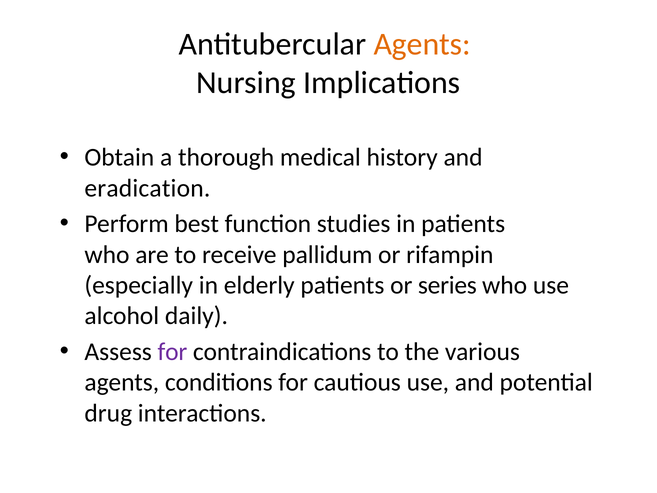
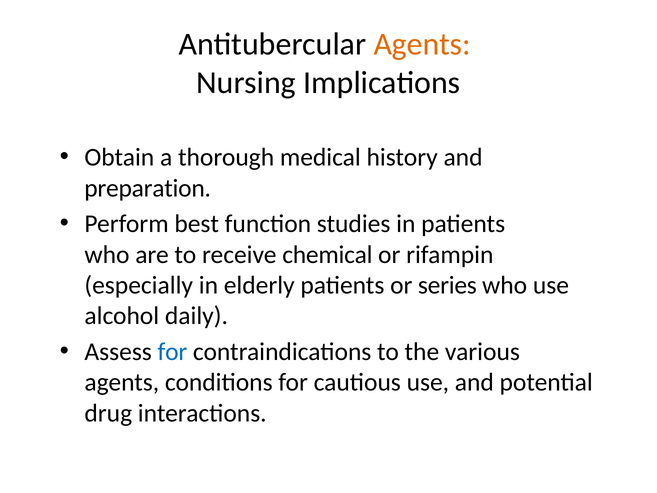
eradication: eradication -> preparation (148, 188)
pallidum: pallidum -> chemical (327, 254)
for colour: purple -> blue (172, 352)
